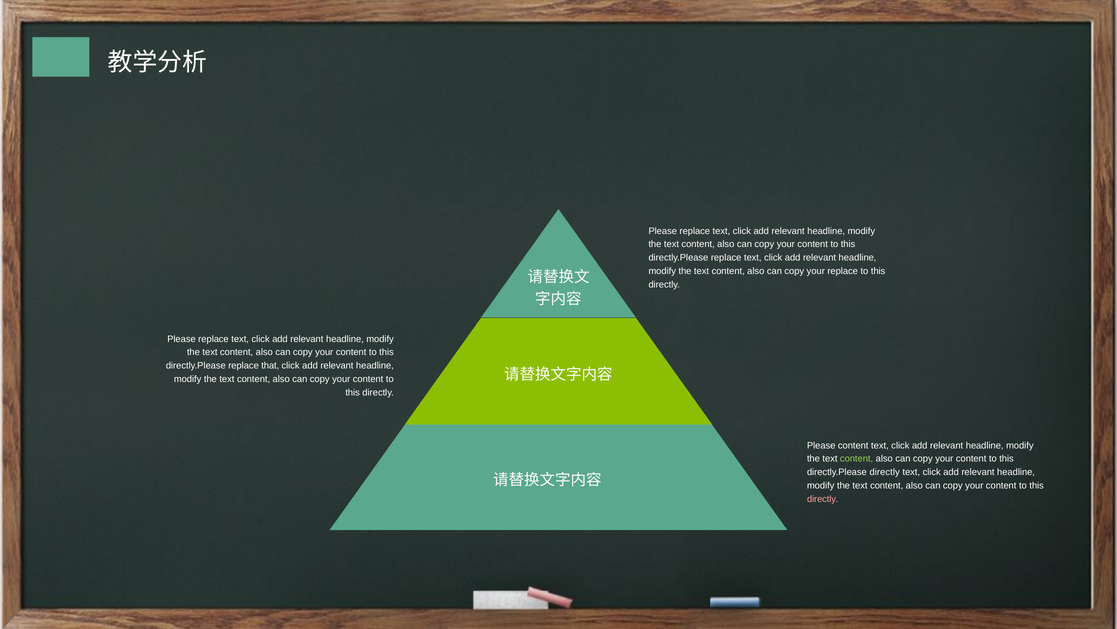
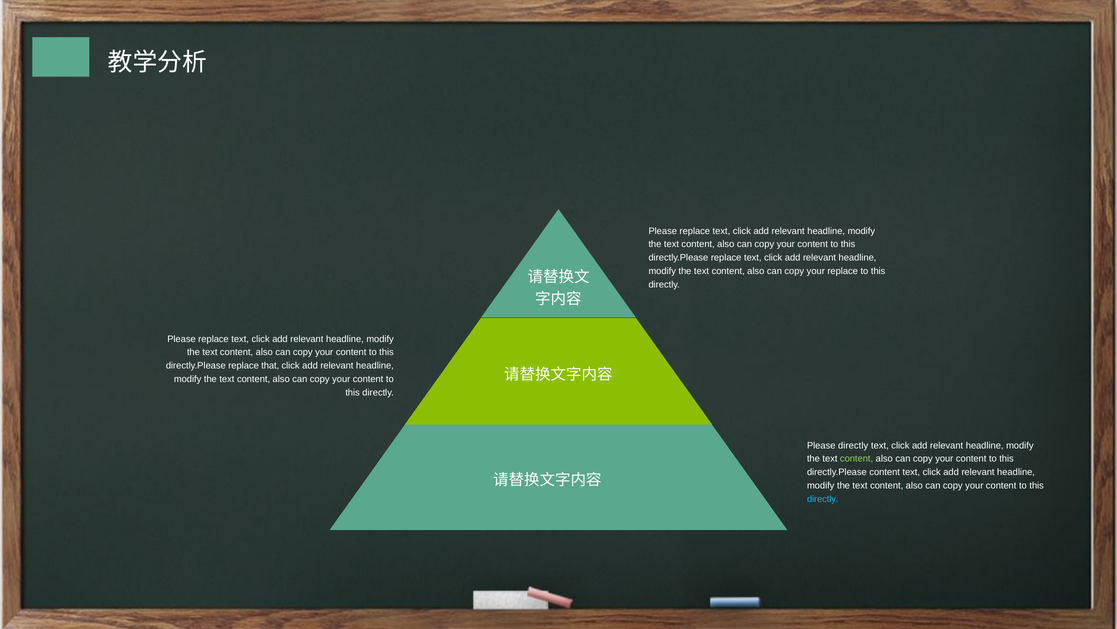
Please content: content -> directly (853, 445)
directly.Please directly: directly -> content (885, 472)
directly colour: pink -> light blue (823, 499)
